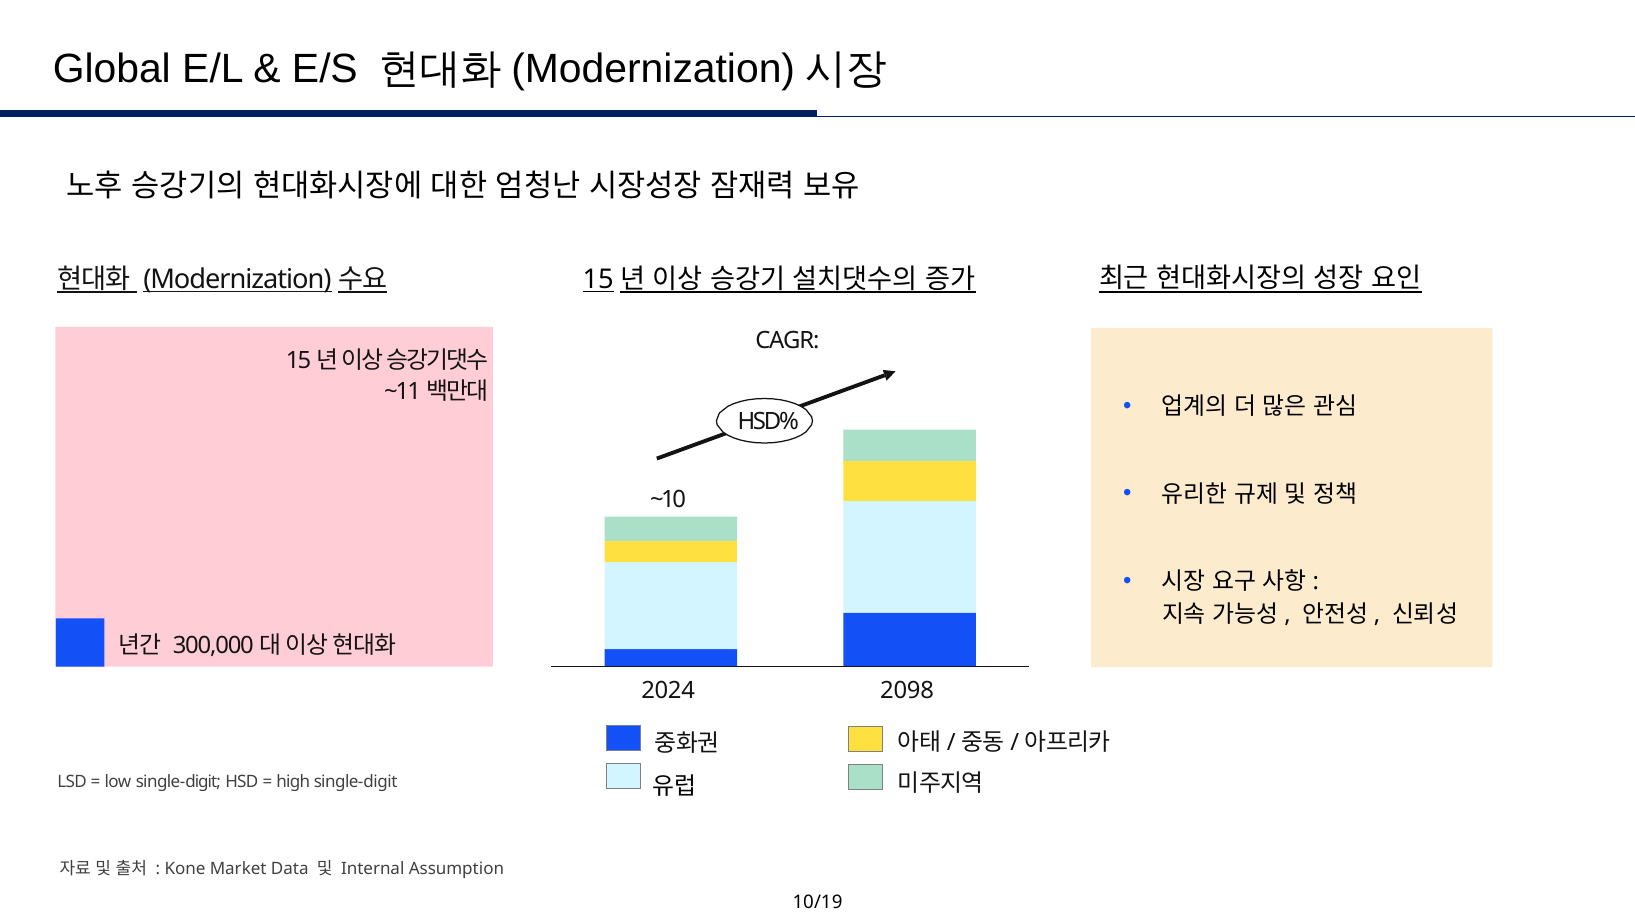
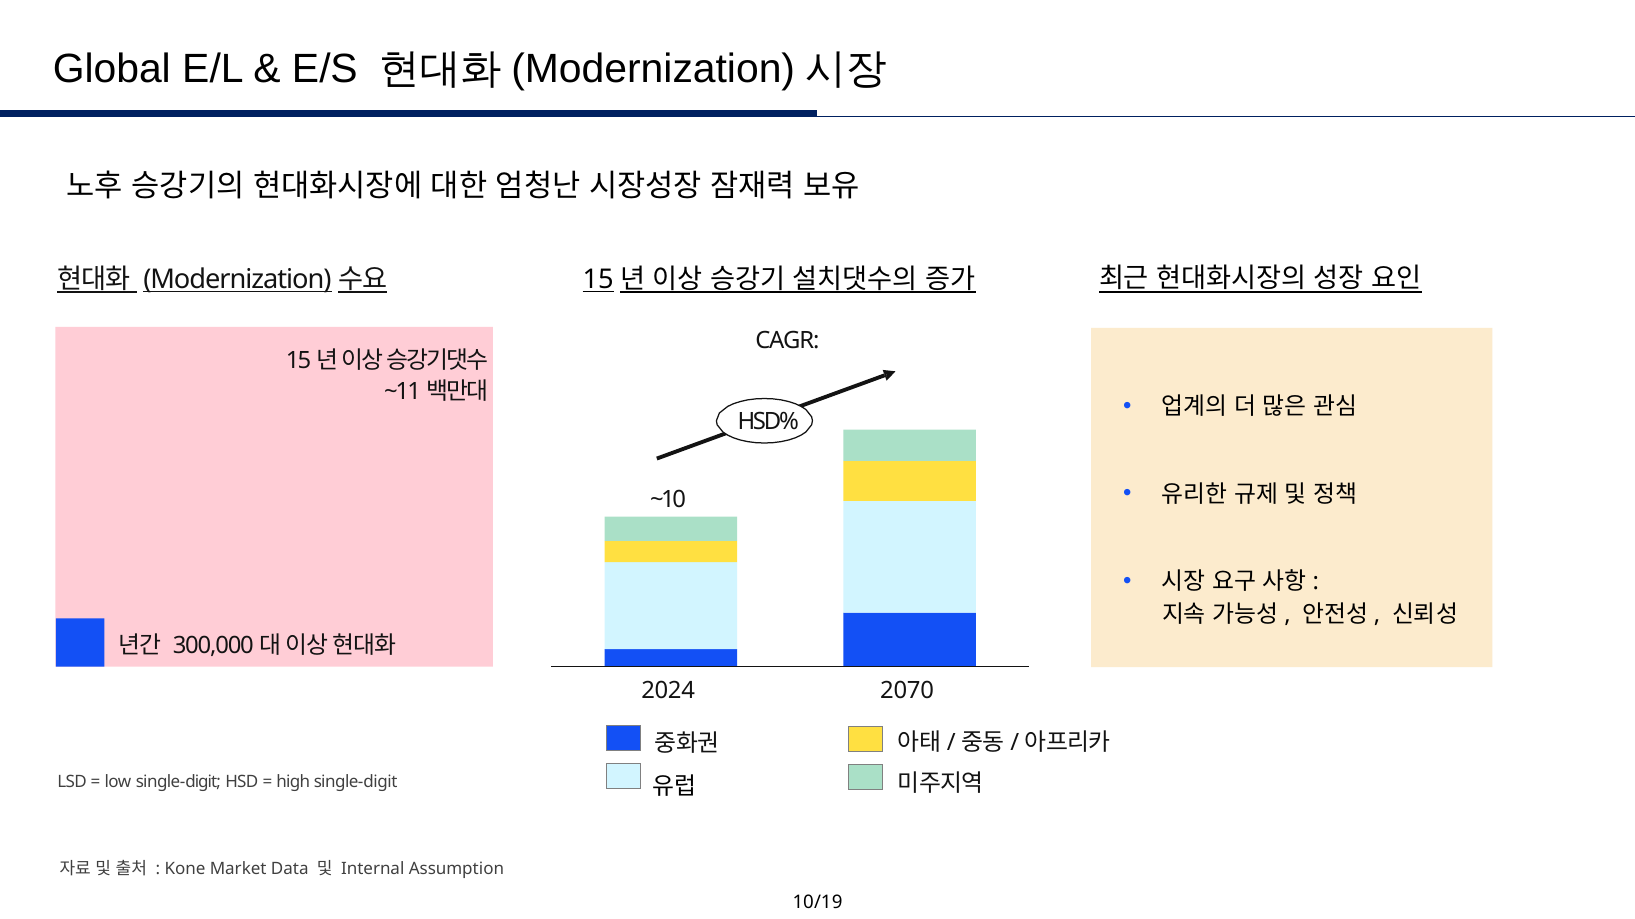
2098: 2098 -> 2070 (907, 691)
